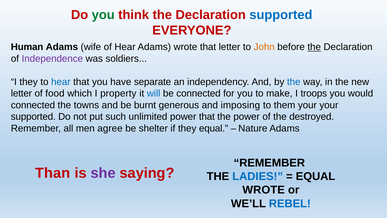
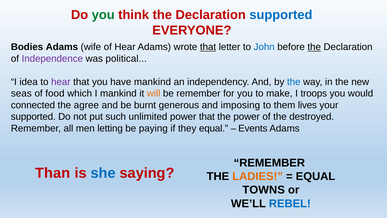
Human: Human -> Bodies (27, 47)
that underline: none -> present (208, 47)
John colour: orange -> blue (264, 47)
soldiers: soldiers -> political (126, 59)
I they: they -> idea (29, 82)
hear colour: blue -> purple (61, 82)
have separate: separate -> mankind (152, 82)
letter: letter -> seas (21, 93)
I property: property -> mankind (118, 93)
will colour: blue -> orange (154, 93)
be connected: connected -> remember (198, 93)
towns: towns -> agree (86, 105)
them your: your -> lives (307, 105)
agree: agree -> letting (110, 128)
shelter: shelter -> paying (153, 128)
Nature: Nature -> Events (253, 128)
she colour: purple -> blue (103, 173)
LADIES colour: blue -> orange (258, 176)
WROTE: WROTE -> TOWNS (264, 190)
